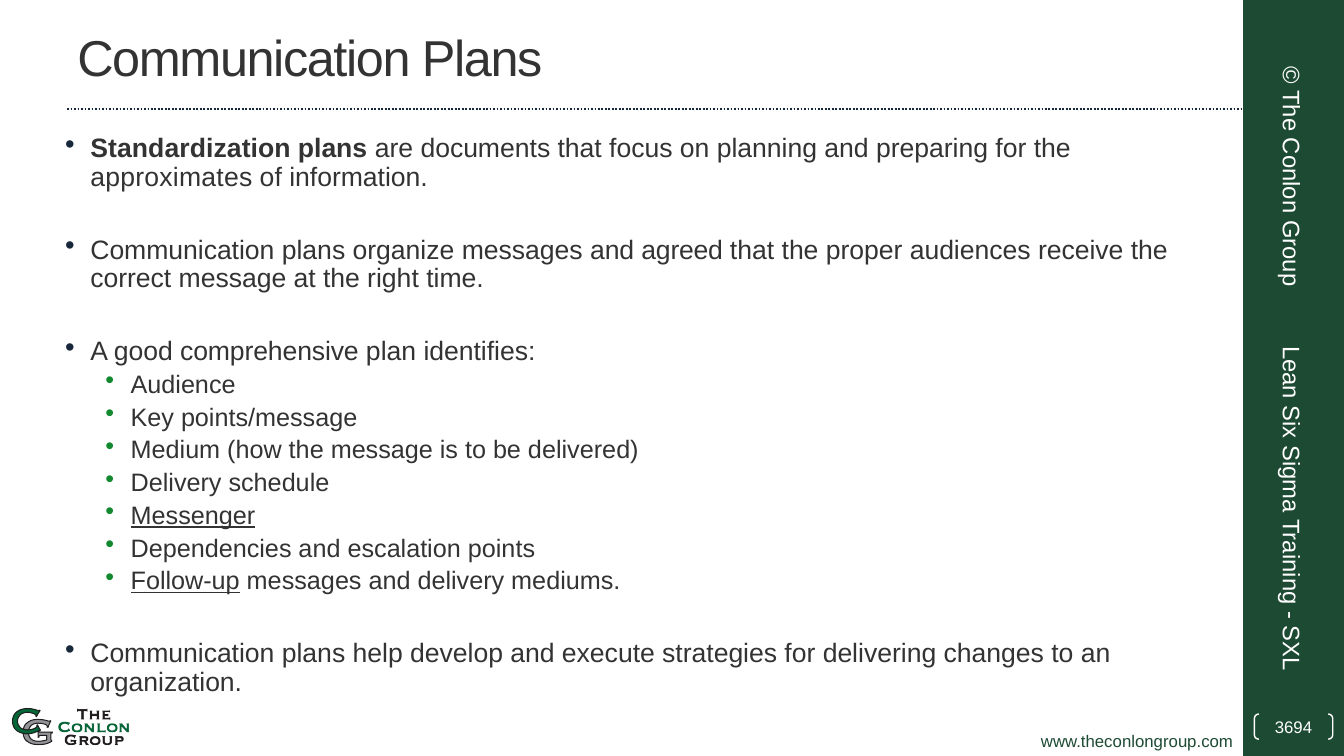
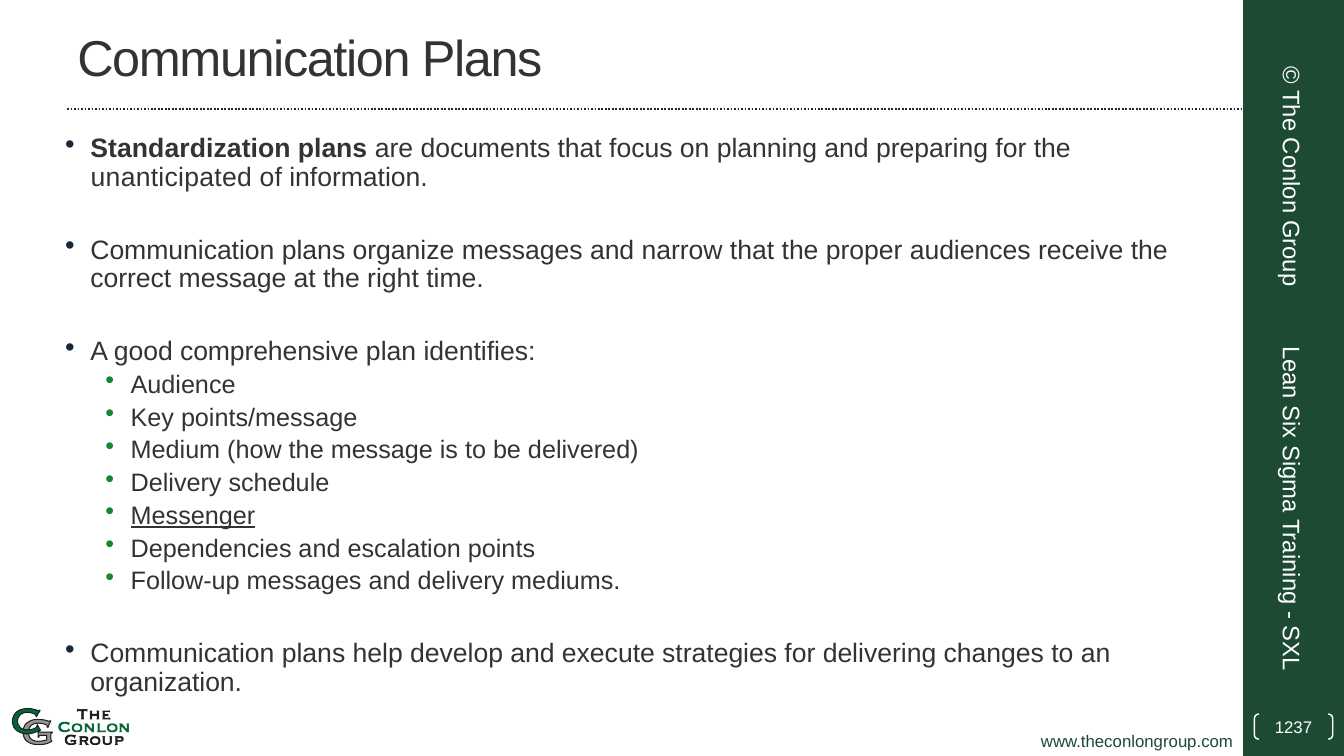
approximates: approximates -> unanticipated (171, 178)
agreed: agreed -> narrow (682, 250)
Follow-up underline: present -> none (185, 581)
3694: 3694 -> 1237 (1293, 728)
